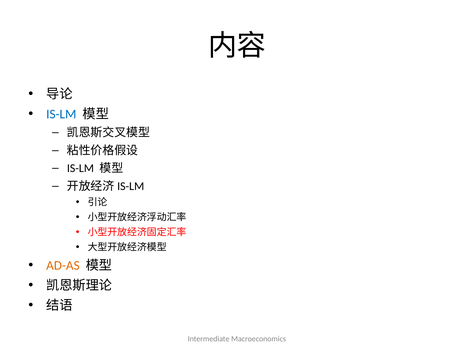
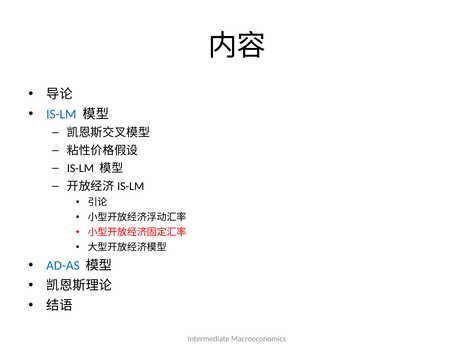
AD-AS colour: orange -> blue (63, 266)
